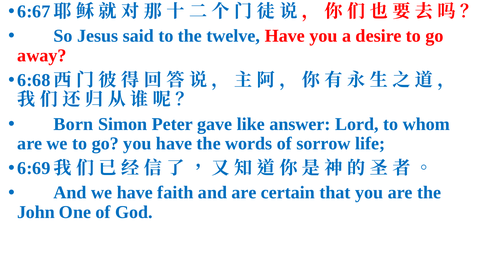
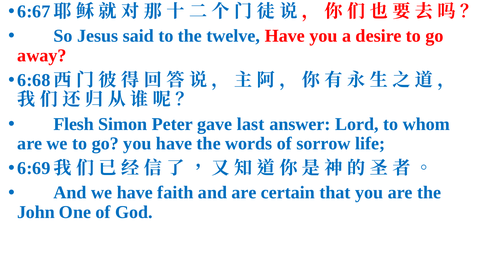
Born: Born -> Flesh (74, 124)
like: like -> last (251, 124)
